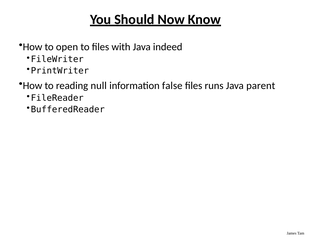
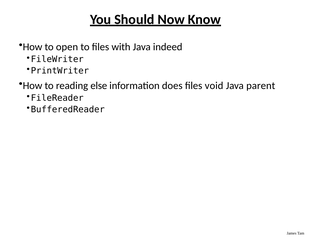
null: null -> else (99, 85)
false: false -> does (172, 85)
runs: runs -> void (214, 85)
